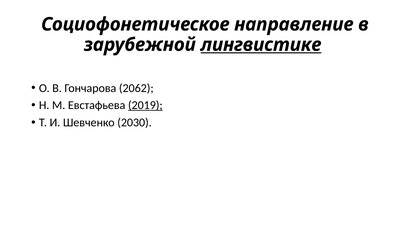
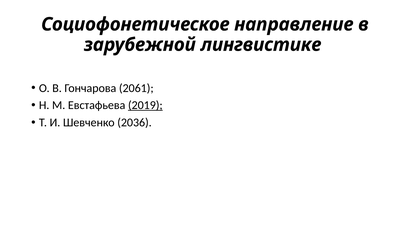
лингвистике underline: present -> none (261, 45)
2062: 2062 -> 2061 (136, 88)
2030: 2030 -> 2036 (135, 122)
